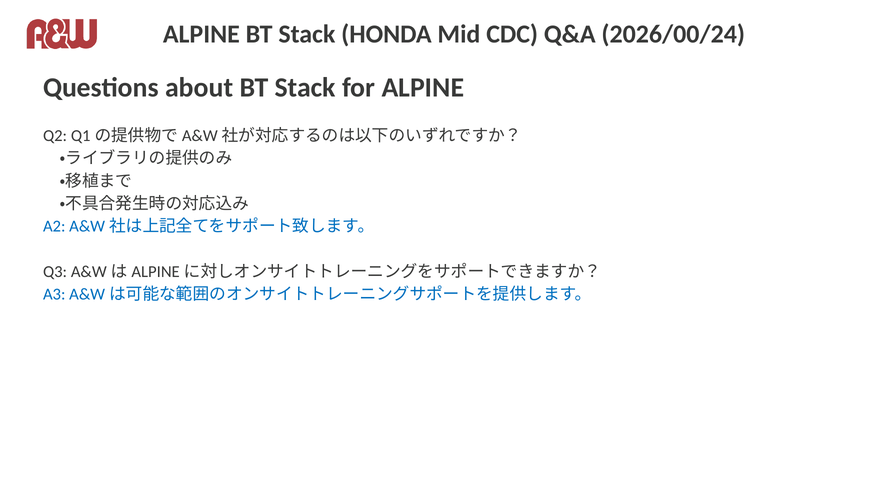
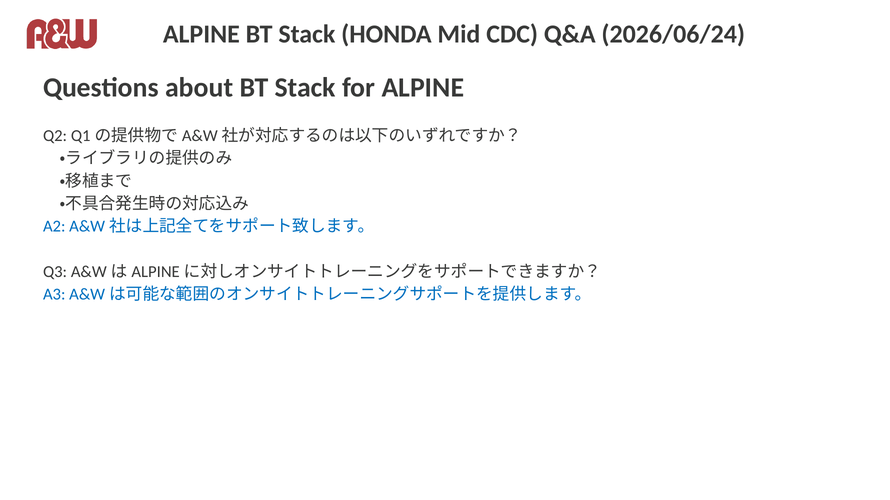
2026/00/24: 2026/00/24 -> 2026/06/24 (673, 34)
